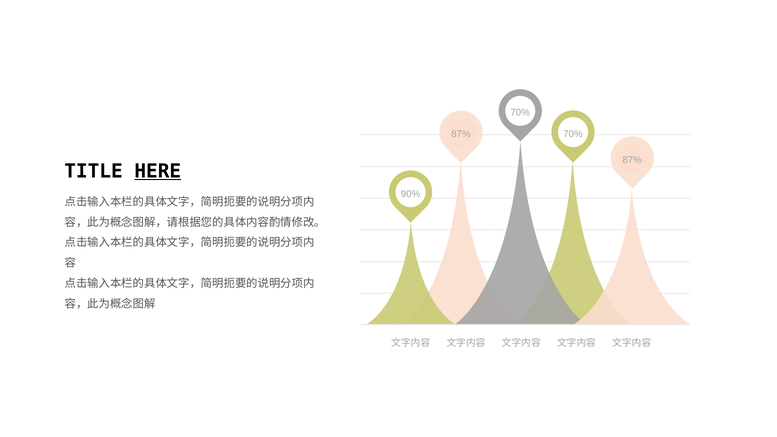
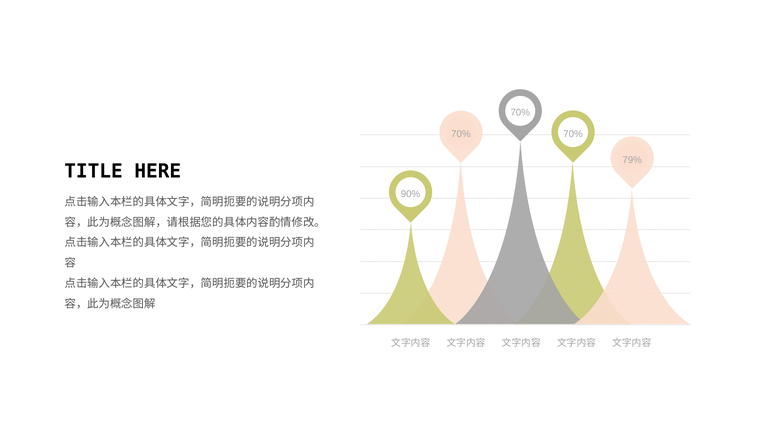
87%: 87% -> 70% (461, 134)
87%: 87% -> 79% (632, 160)
HERE underline: present -> none (158, 171)
